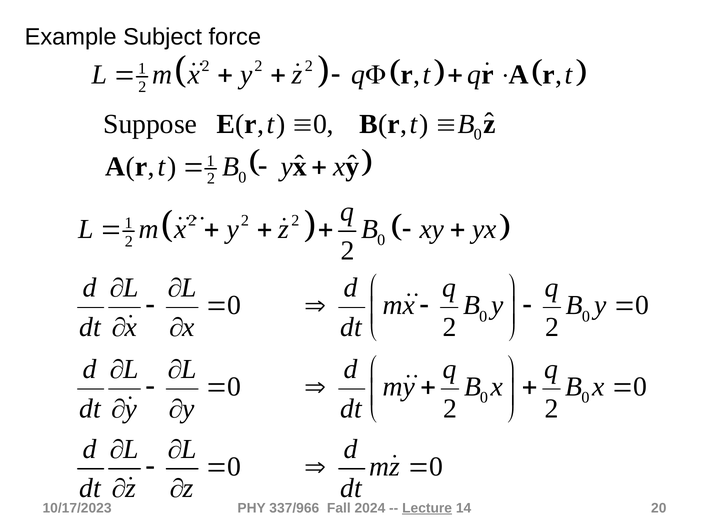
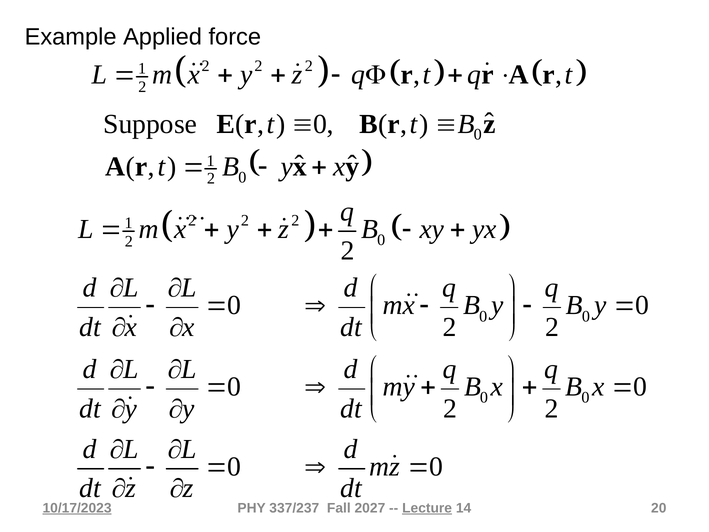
Subject: Subject -> Applied (163, 37)
10/17/2023 underline: none -> present (77, 508)
337/966: 337/966 -> 337/237 (294, 508)
2024: 2024 -> 2027 (370, 508)
